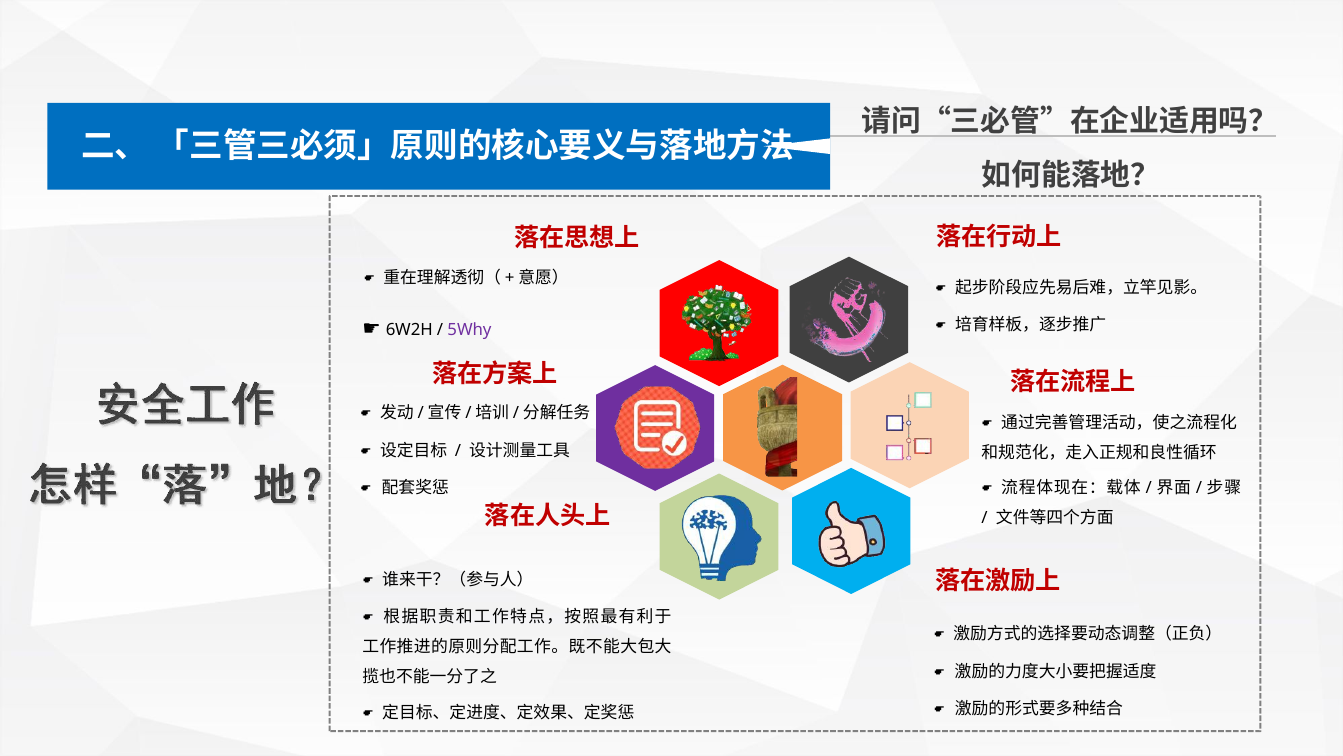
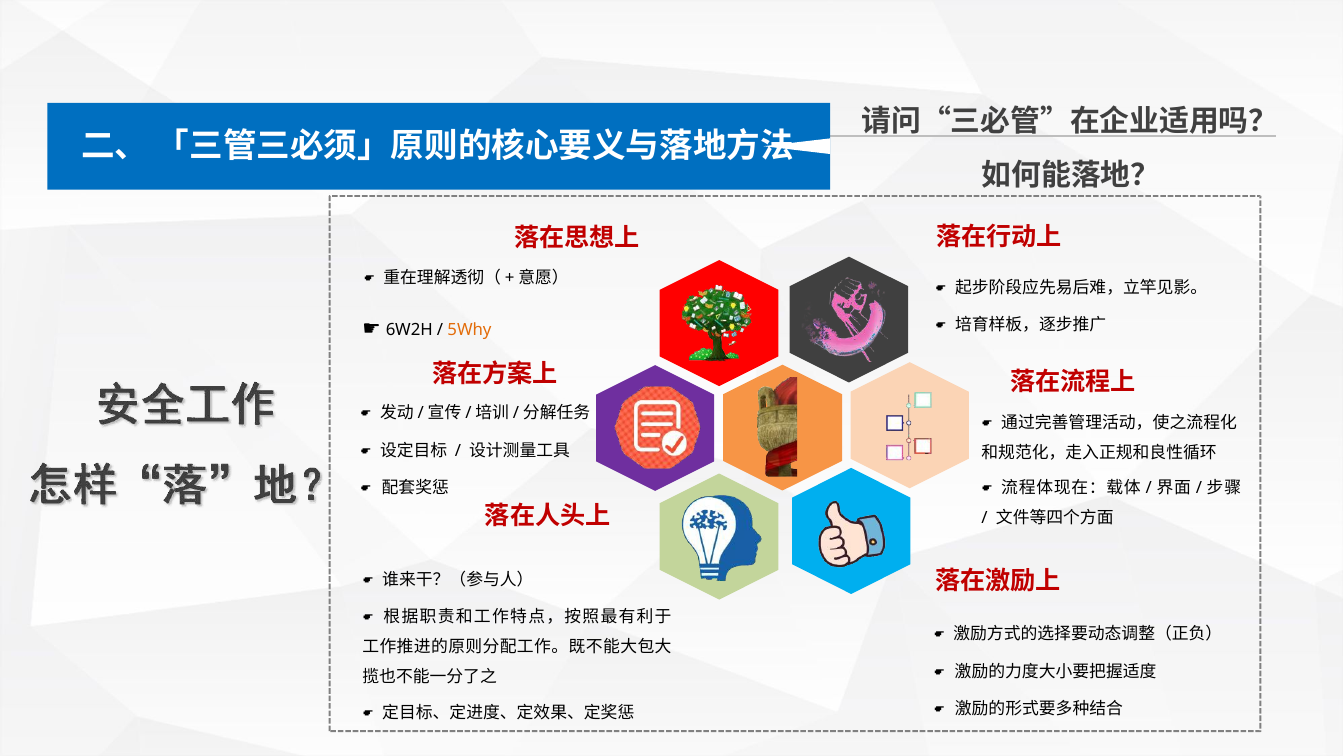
5Why colour: purple -> orange (469, 329)
